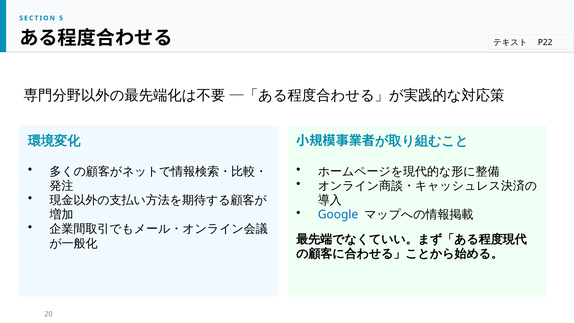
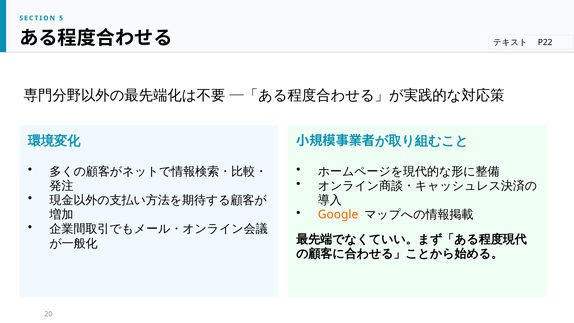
Google colour: blue -> orange (338, 215)
